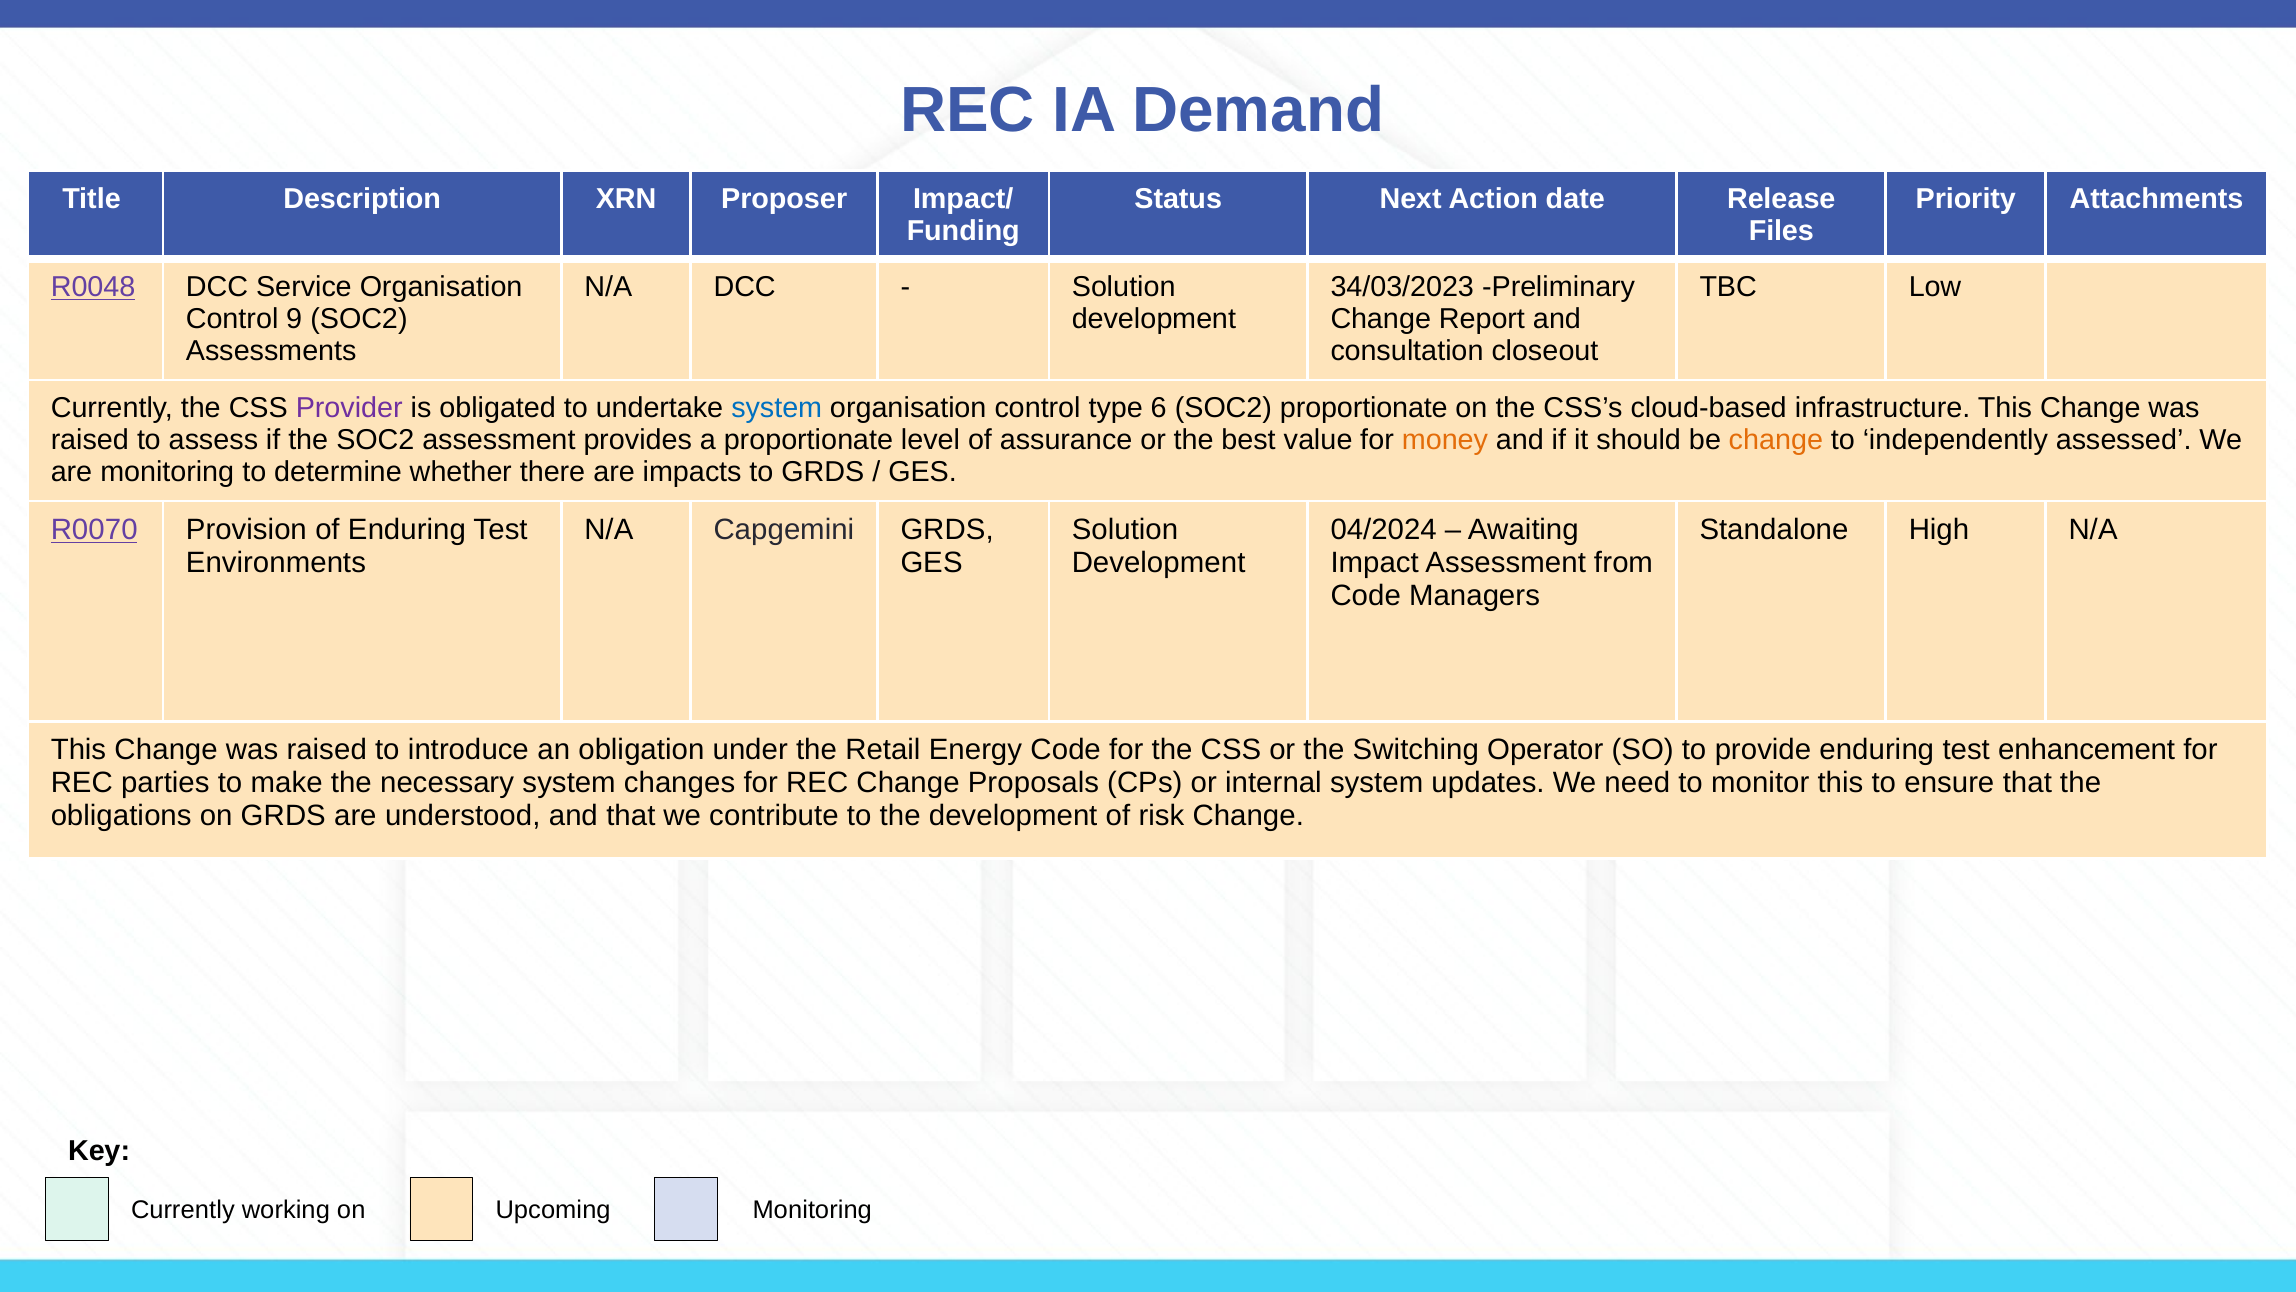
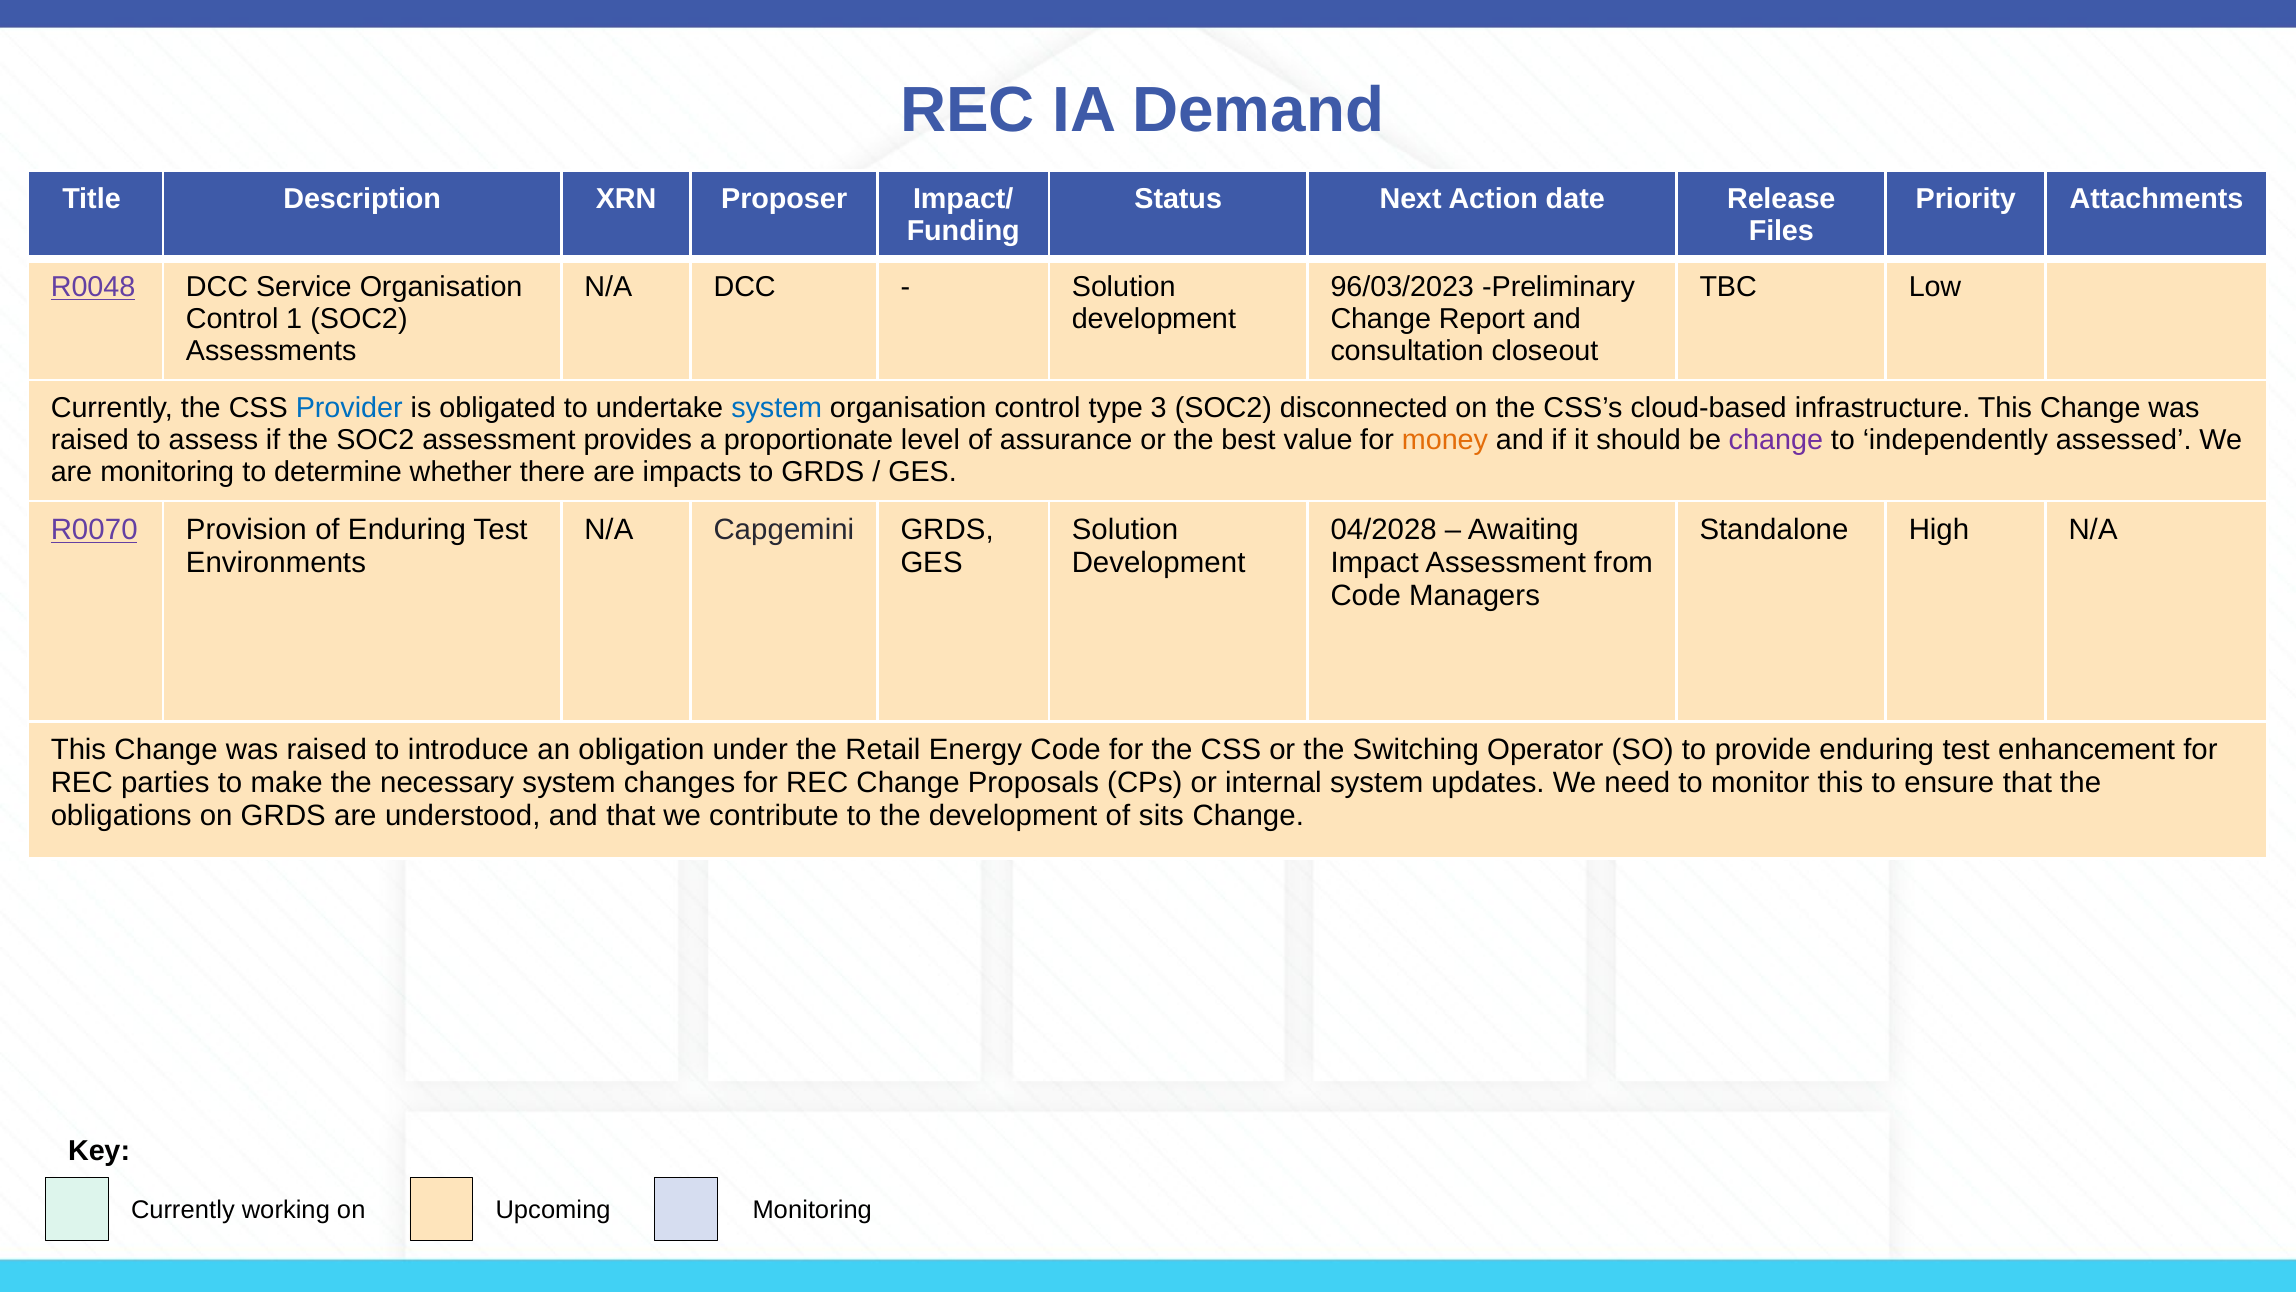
34/03/2023: 34/03/2023 -> 96/03/2023 (1402, 287)
9: 9 -> 1 (294, 319)
Provider colour: purple -> blue (349, 408)
6: 6 -> 3 (1159, 408)
SOC2 proportionate: proportionate -> disconnected (1364, 408)
change colour: orange -> purple (1776, 440)
04/2024: 04/2024 -> 04/2028 (1384, 529)
risk: risk -> sits (1161, 815)
